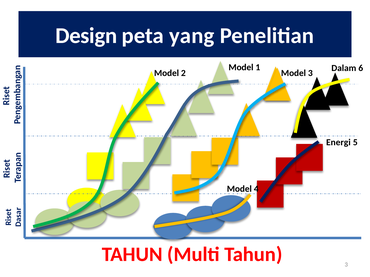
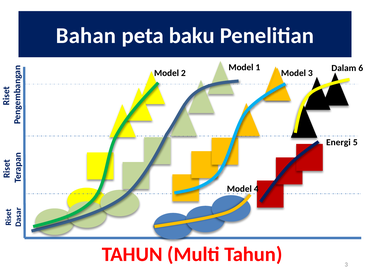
Design: Design -> Bahan (86, 36)
yang: yang -> baku (192, 36)
